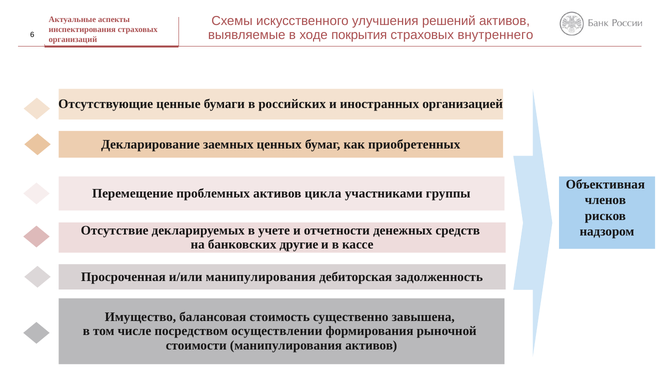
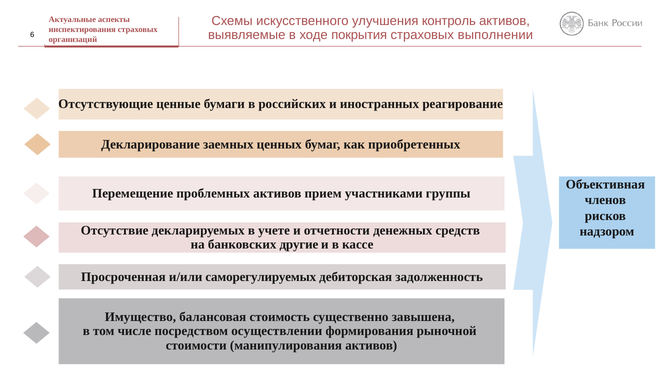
решений: решений -> контроль (449, 21)
внутреннего: внутреннего -> выполнении (495, 35)
организацией: организацией -> реагирование (463, 104)
цикла: цикла -> прием (323, 193)
и/или манипулирования: манипулирования -> саморегулируемых (261, 277)
